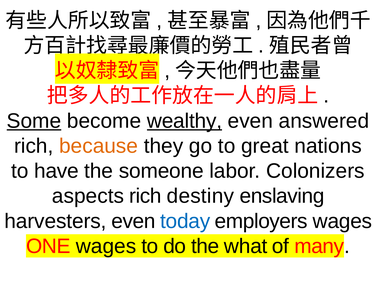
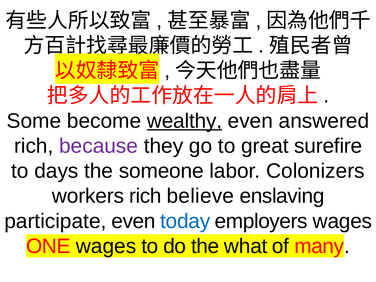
Some underline: present -> none (34, 121)
because colour: orange -> purple (99, 146)
nations: nations -> surefire (328, 146)
have: have -> days (56, 171)
aspects: aspects -> workers (88, 196)
destiny: destiny -> believe (200, 196)
harvesters: harvesters -> participate (55, 221)
